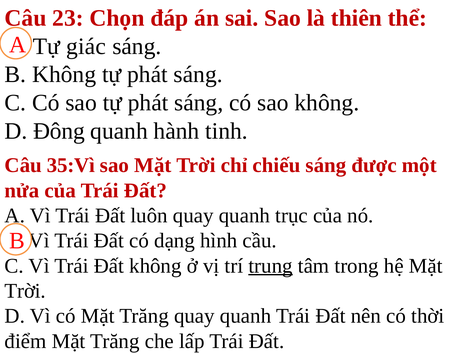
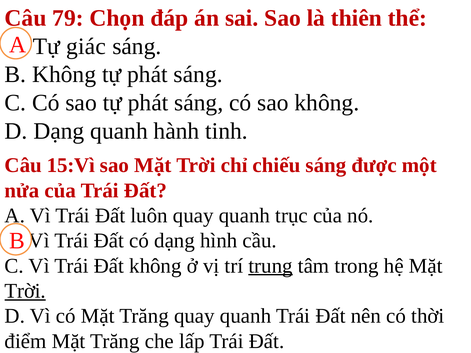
23: 23 -> 79 (68, 18)
D Đông: Đông -> Dạng (59, 131)
35:Vì: 35:Vì -> 15:Vì (71, 165)
Trời underline: none -> present (25, 291)
